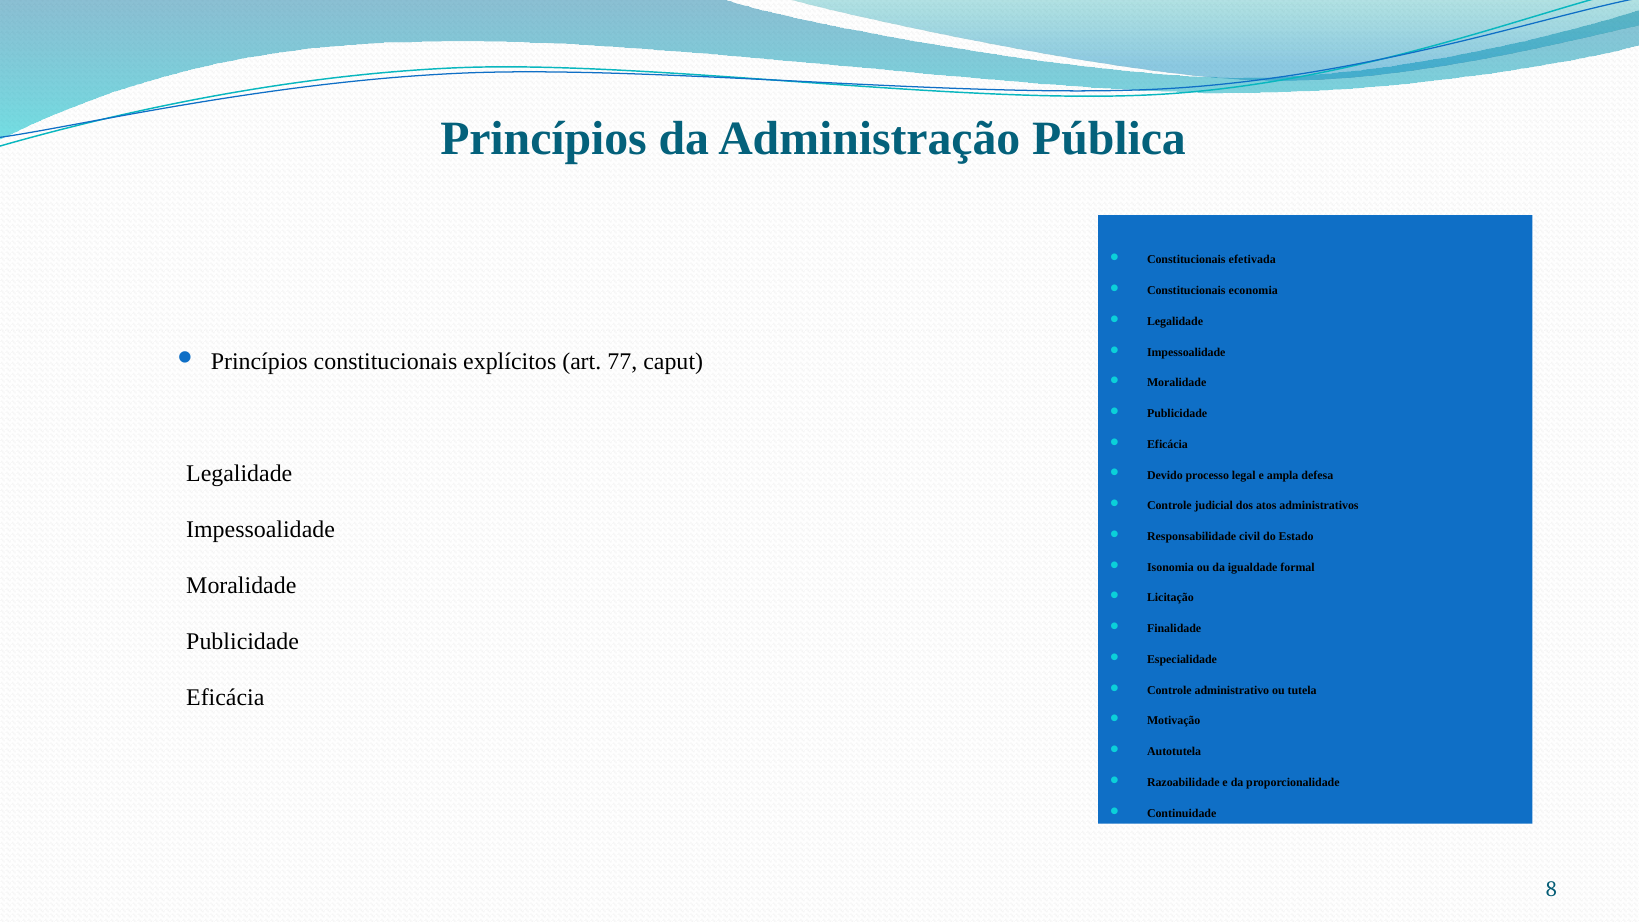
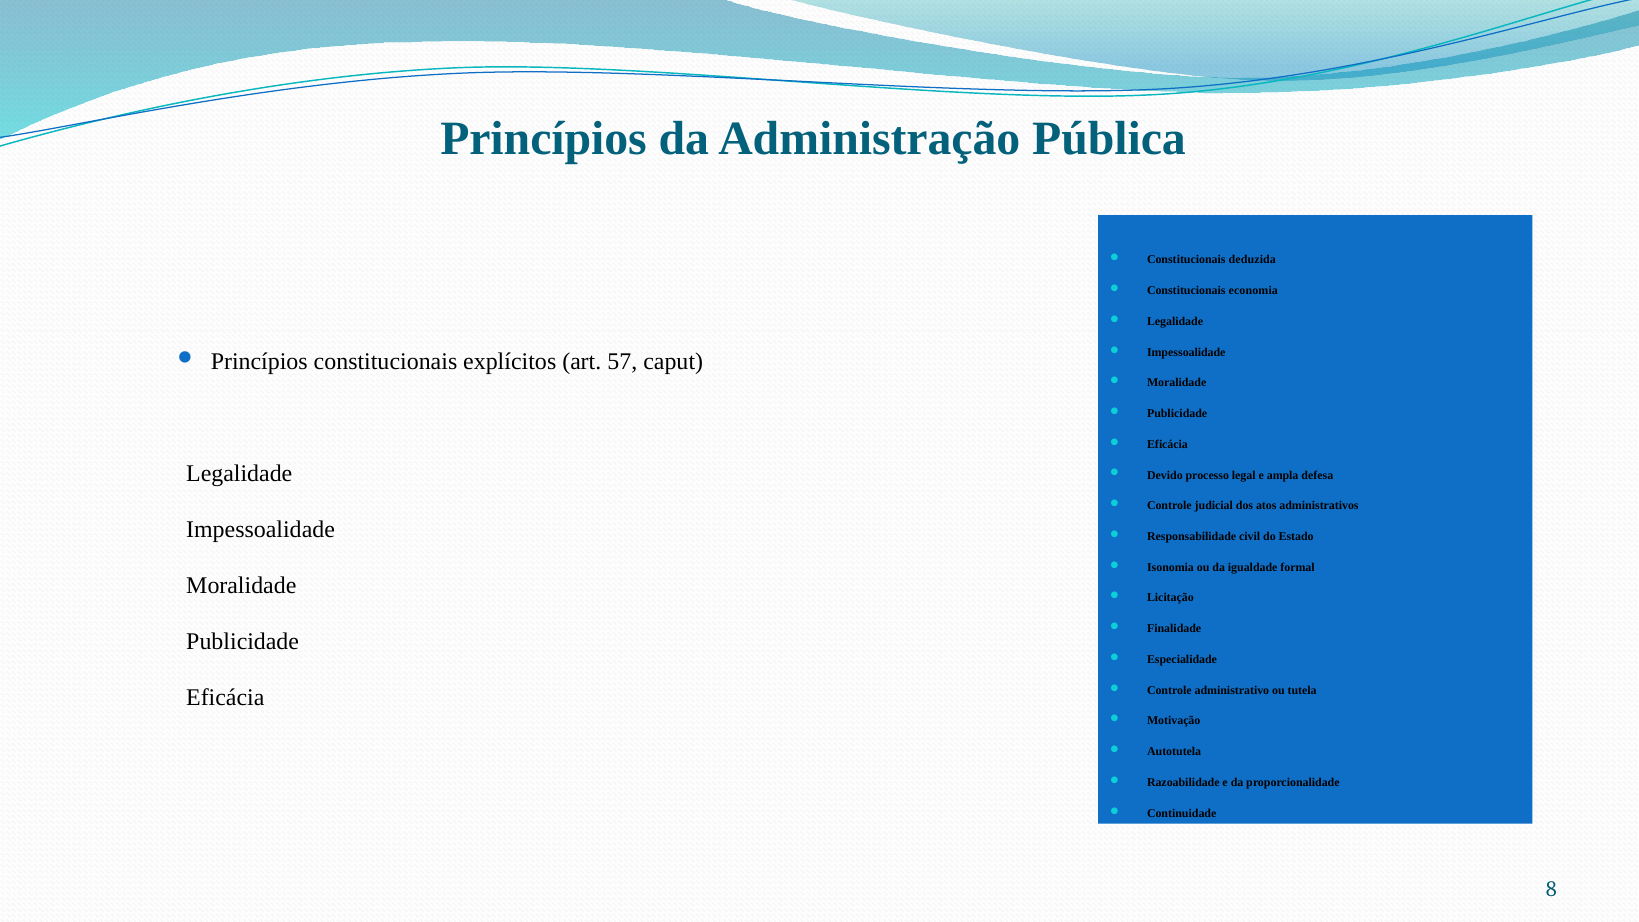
efetivada: efetivada -> deduzida (1252, 260)
77: 77 -> 57 (622, 361)
